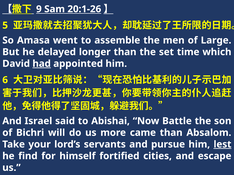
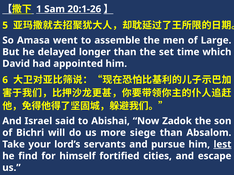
9: 9 -> 1 (39, 9)
had underline: present -> none (42, 64)
Battle: Battle -> Zadok (177, 121)
came: came -> siege (143, 133)
